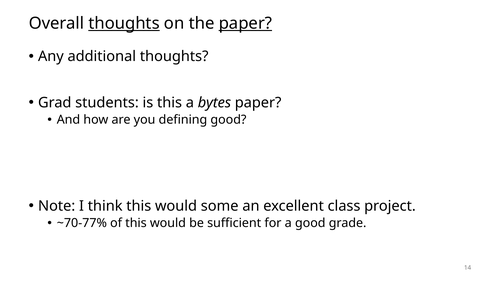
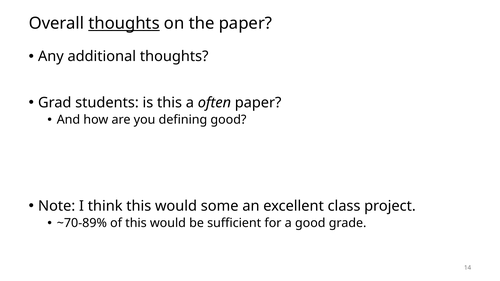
paper underline: present -> none (245, 23)
bytes: bytes -> often (214, 103)
~70-77%: ~70-77% -> ~70-89% (82, 223)
